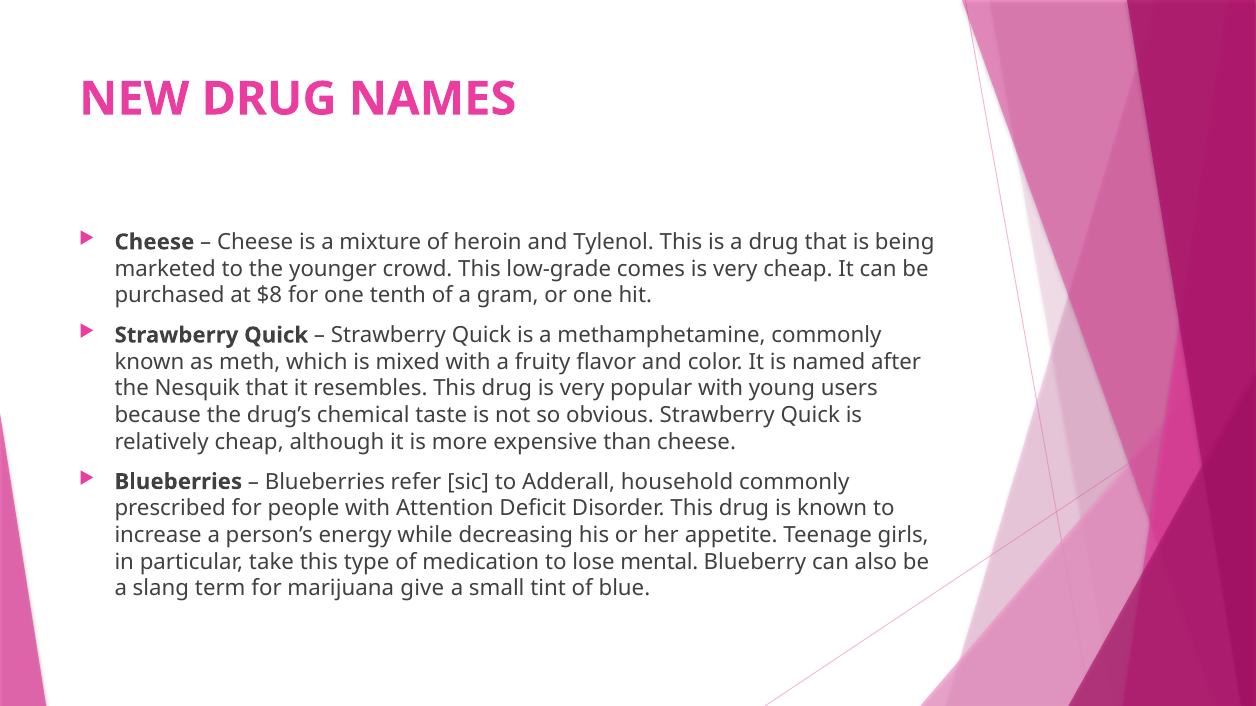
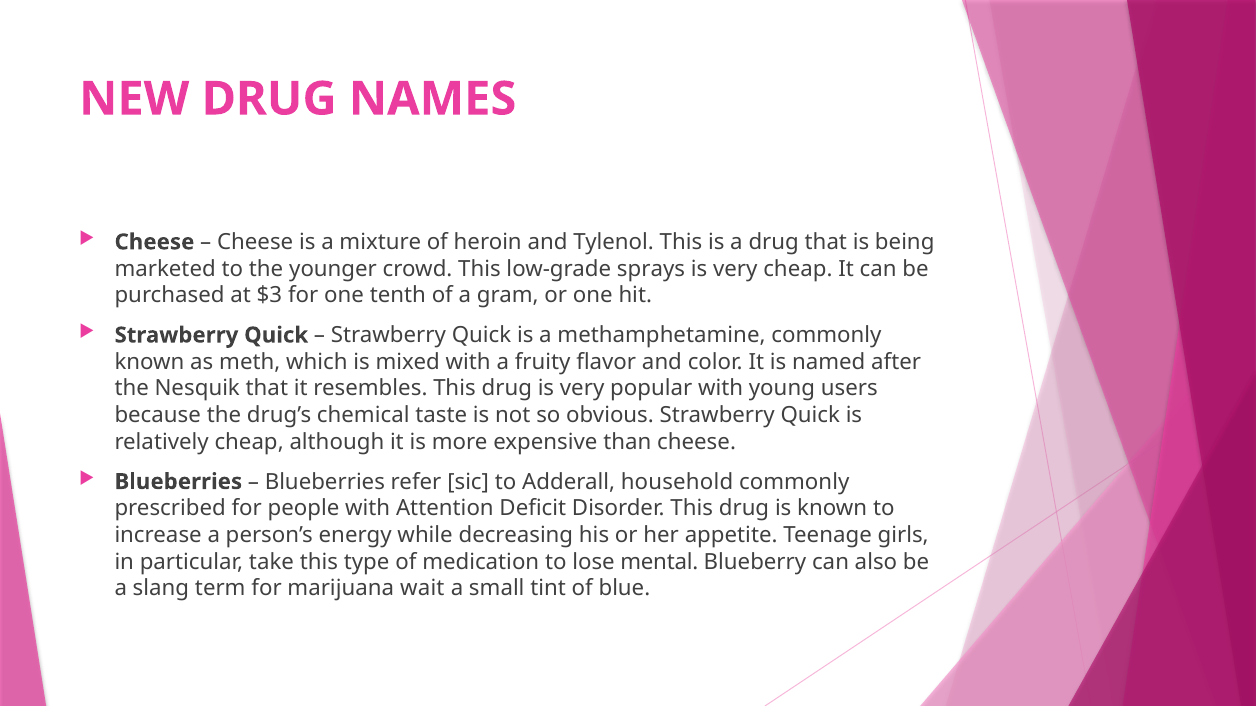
comes: comes -> sprays (651, 269)
$8: $8 -> $3 (269, 296)
give: give -> wait (422, 589)
